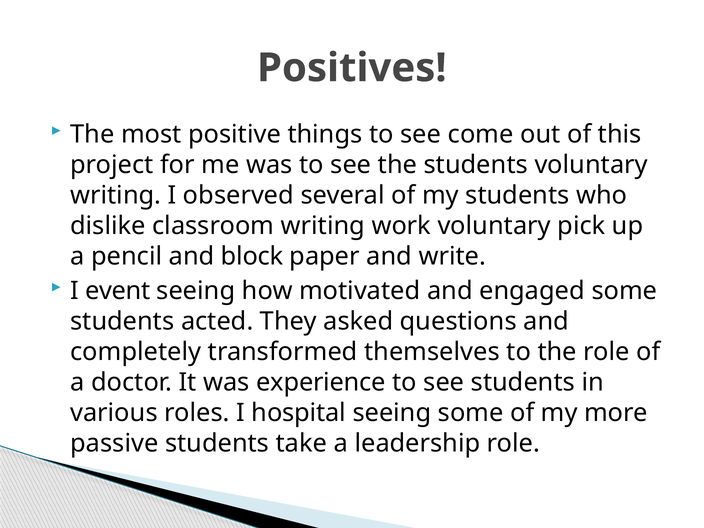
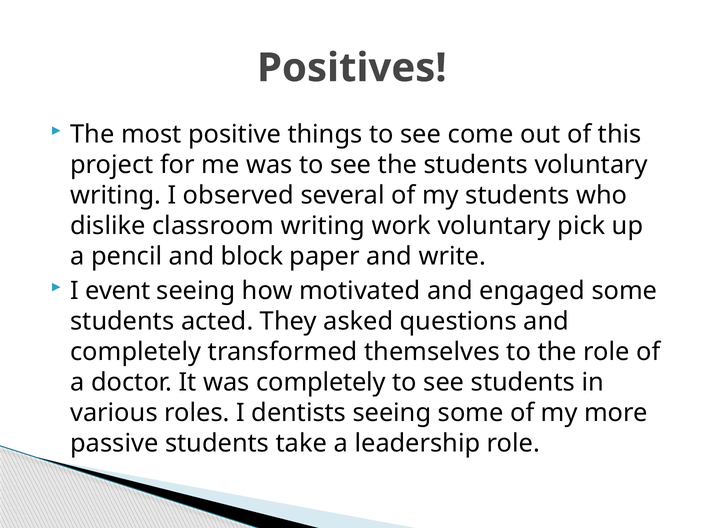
was experience: experience -> completely (321, 382)
hospital: hospital -> dentists (299, 413)
